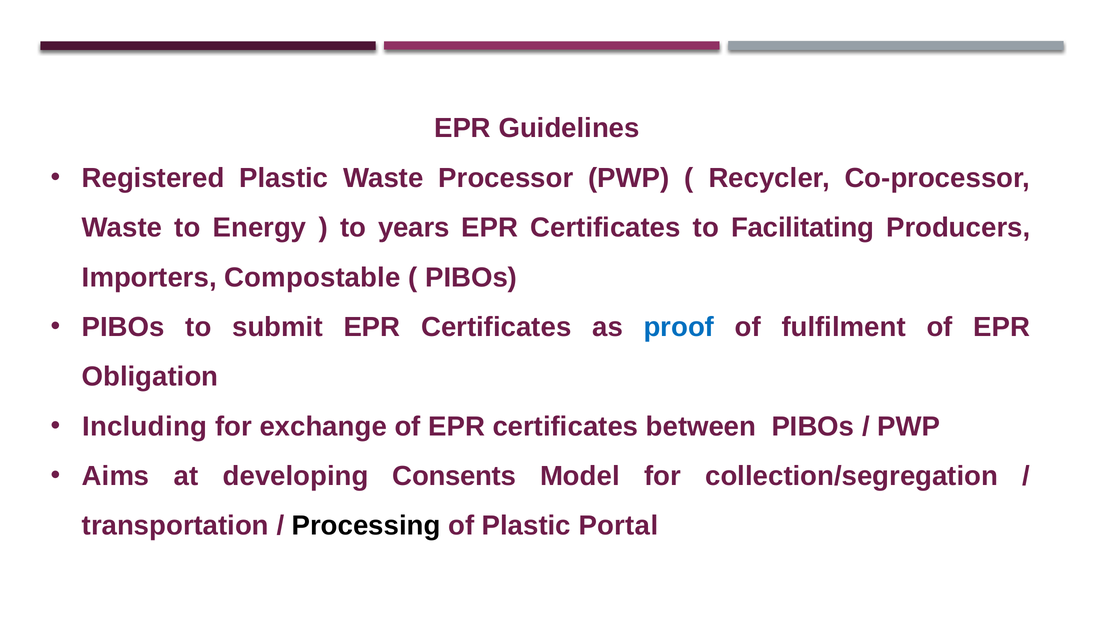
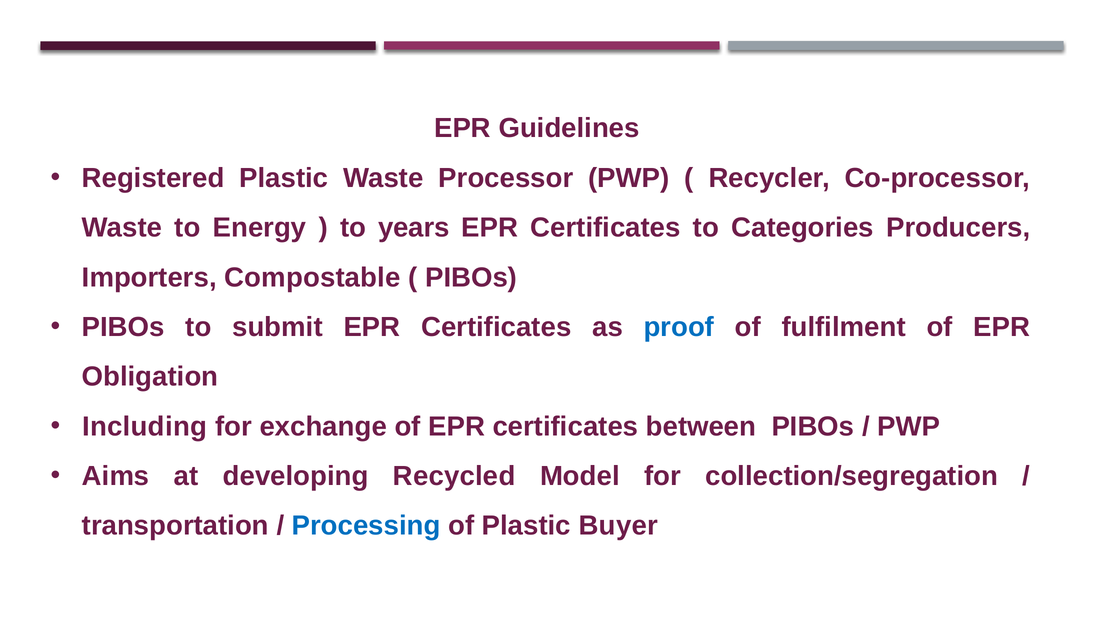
Facilitating: Facilitating -> Categories (803, 228)
Consents: Consents -> Recycled (454, 476)
Processing colour: black -> blue (366, 526)
Portal: Portal -> Buyer (618, 526)
